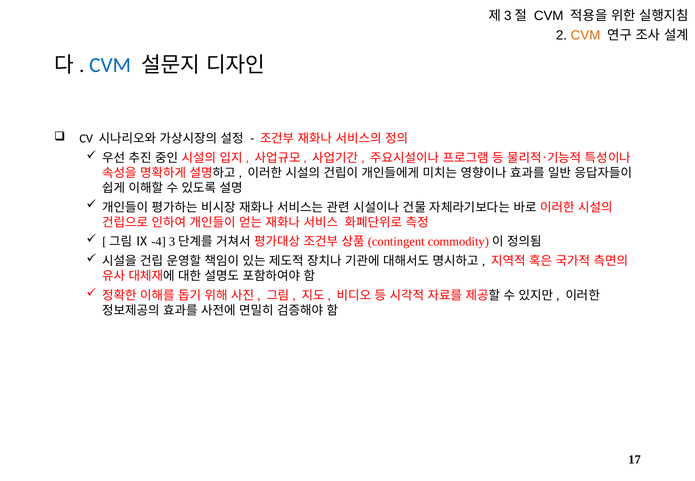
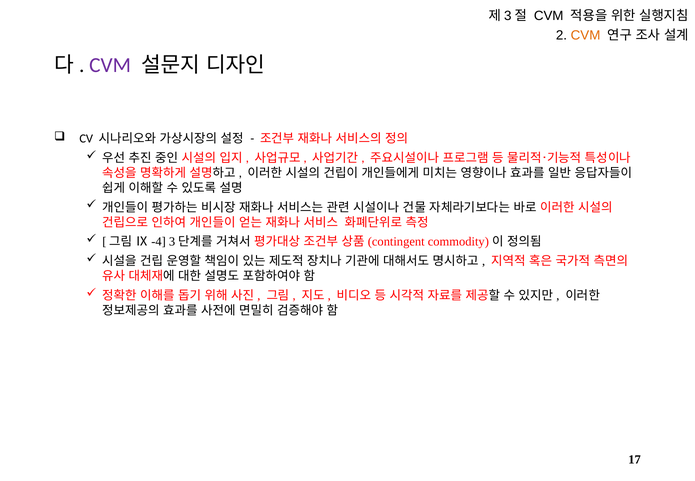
CVM colour: blue -> purple (110, 65)
